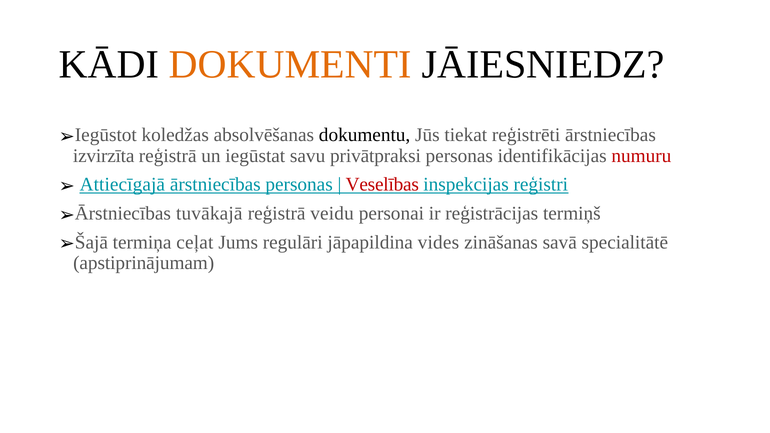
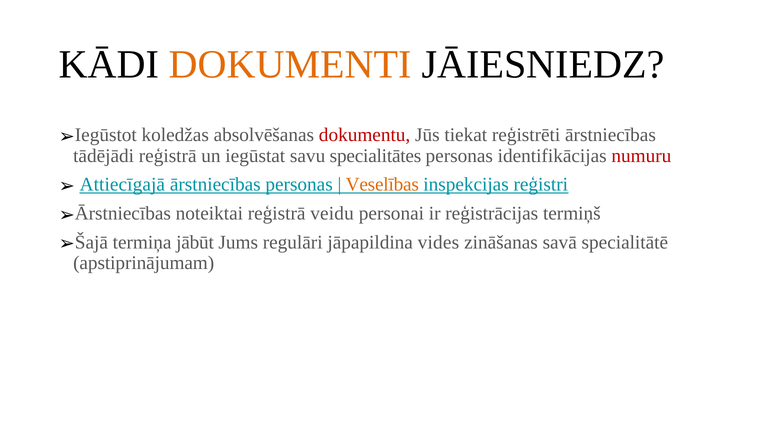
dokumentu colour: black -> red (365, 135)
izvirzīta: izvirzīta -> tādējādi (104, 156)
privātpraksi: privātpraksi -> specialitātes (376, 156)
Veselības colour: red -> orange (382, 185)
tuvākajā: tuvākajā -> noteiktai (209, 213)
ceļat: ceļat -> jābūt (195, 242)
